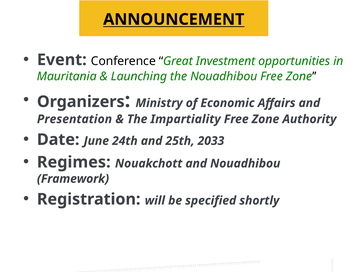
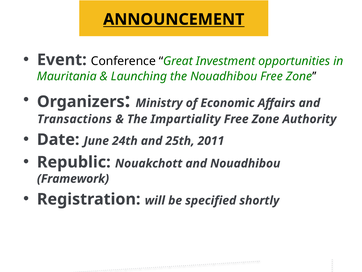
Presentation: Presentation -> Transactions (74, 119)
2033: 2033 -> 2011 (211, 141)
Regimes: Regimes -> Republic (74, 162)
